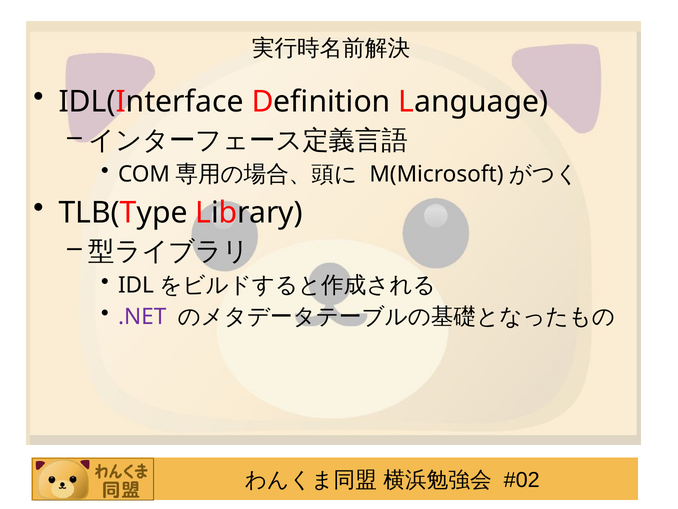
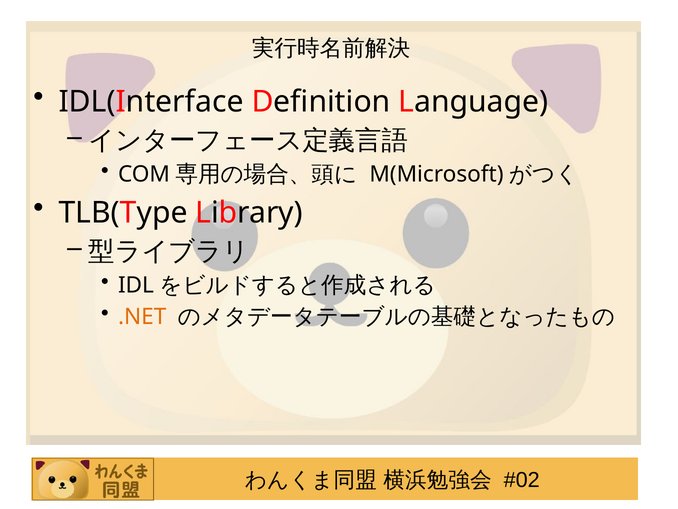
.NET colour: purple -> orange (142, 317)
